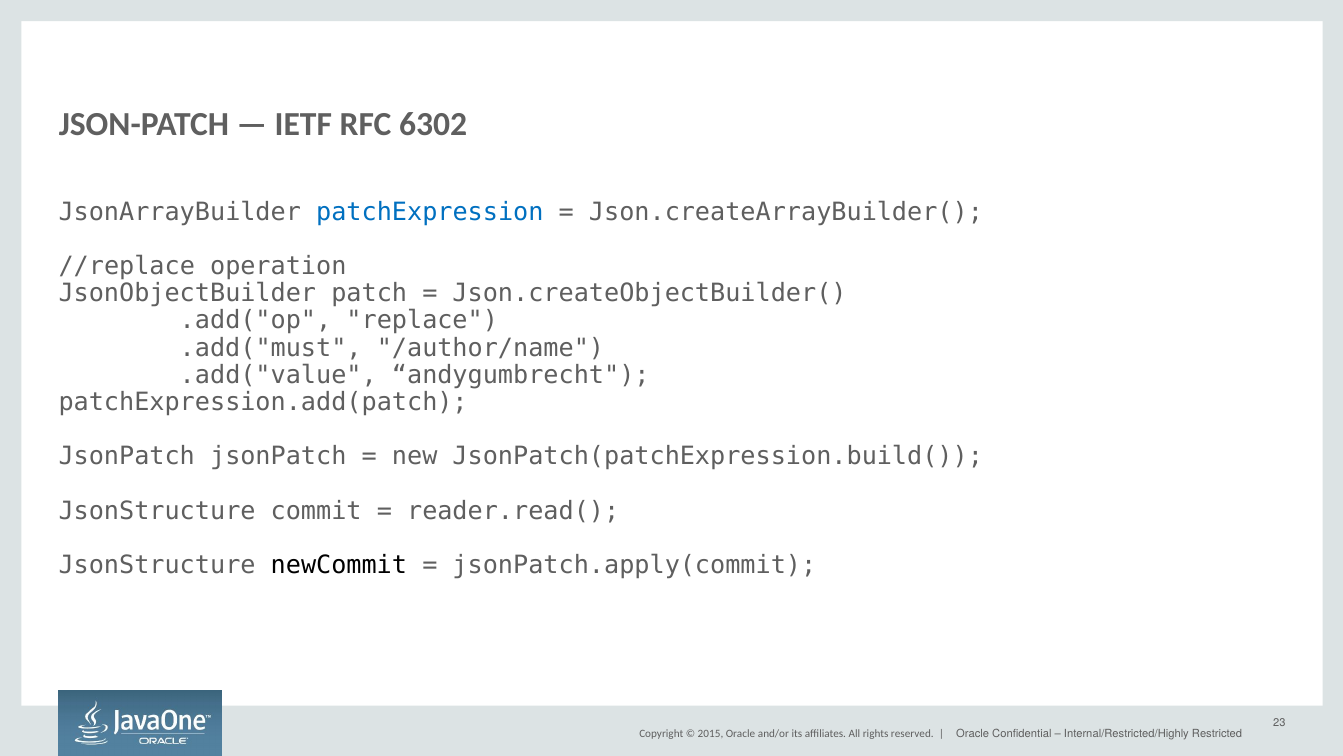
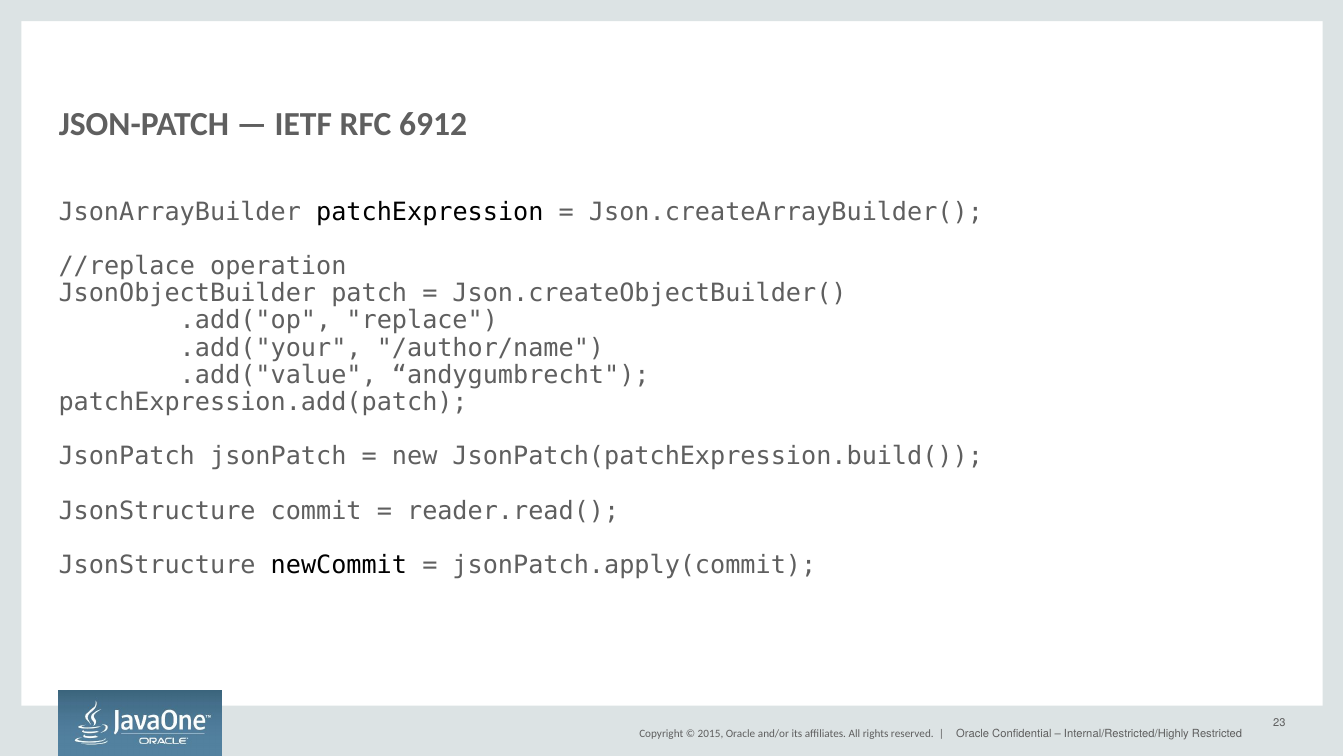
6302: 6302 -> 6912 (433, 124)
patchExpression colour: blue -> black (430, 212)
.add("must: .add("must -> .add("your (271, 348)
